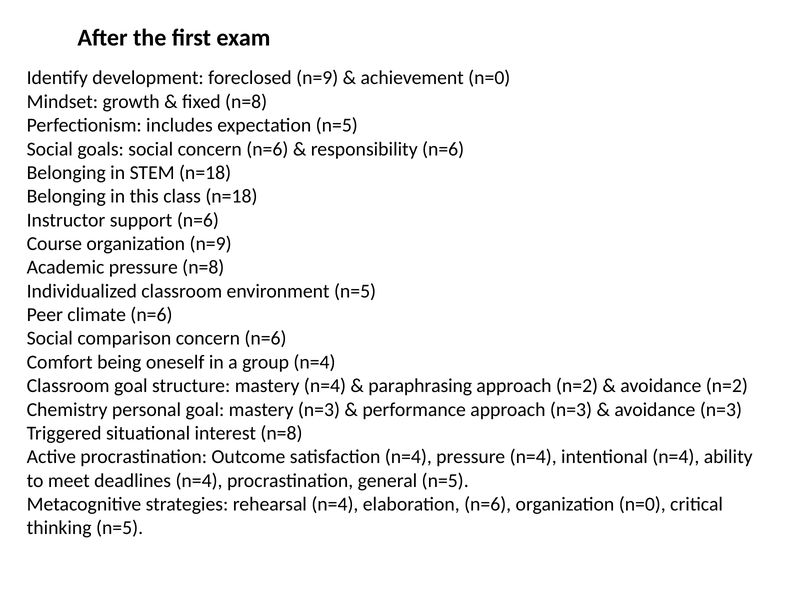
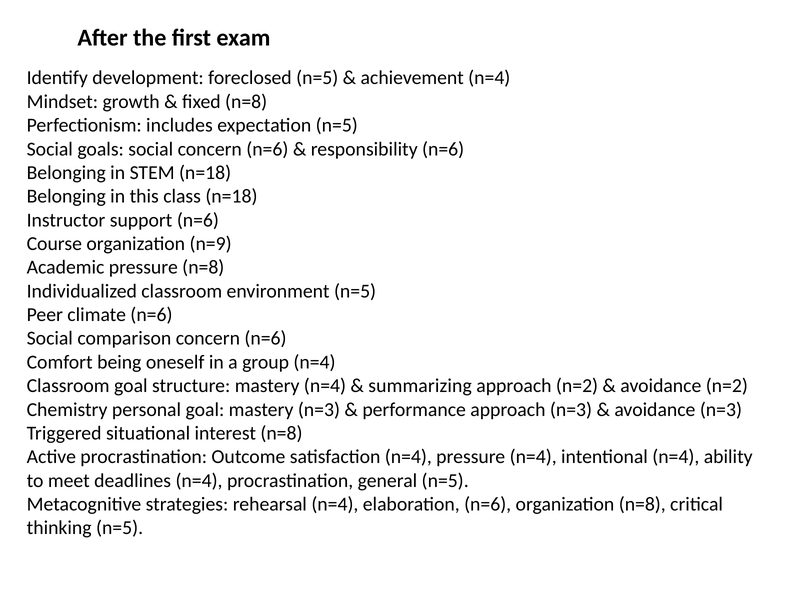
foreclosed n=9: n=9 -> n=5 (317, 78)
achievement n=0: n=0 -> n=4 (489, 78)
paraphrasing: paraphrasing -> summarizing (420, 386)
organization n=0: n=0 -> n=8 (642, 504)
